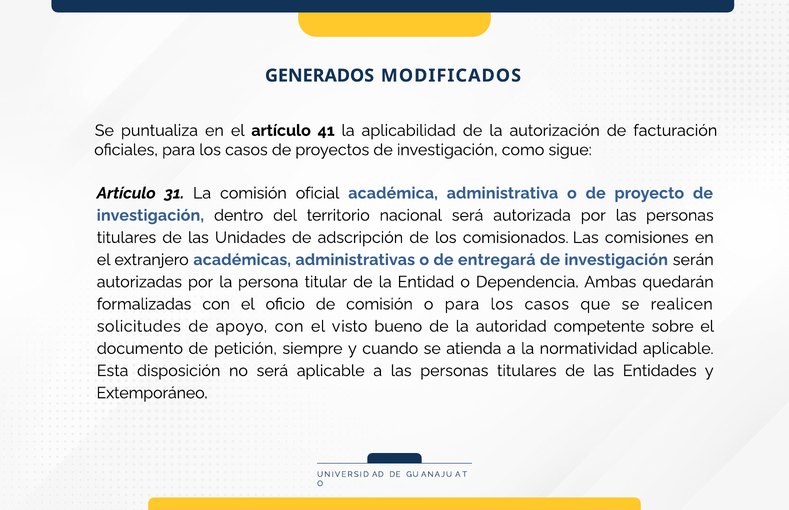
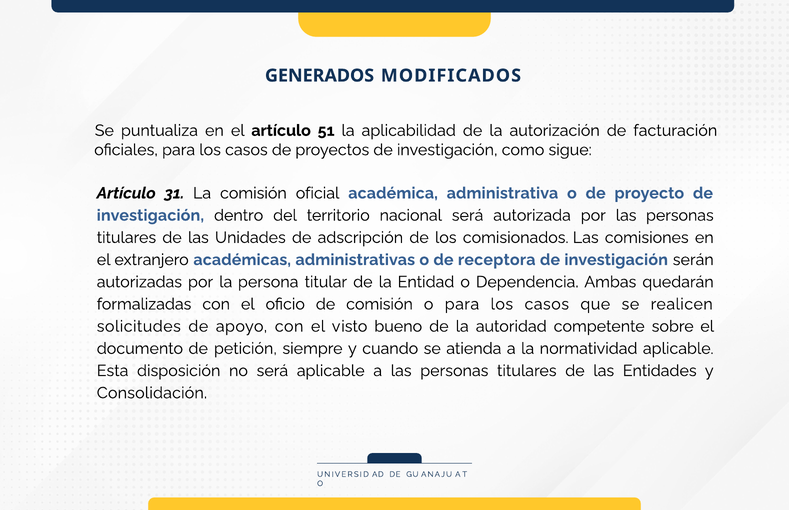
41: 41 -> 51 (326, 131)
entregará: entregará -> receptora (497, 260)
Extemporáneo: Extemporáneo -> Consolidación (152, 393)
